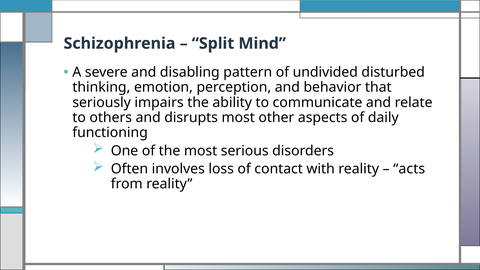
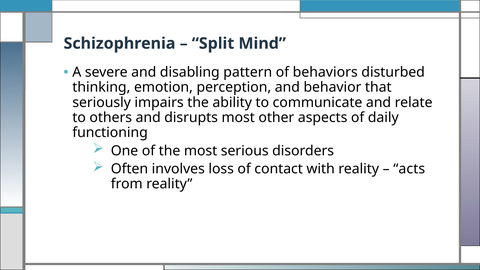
undivided: undivided -> behaviors (325, 72)
